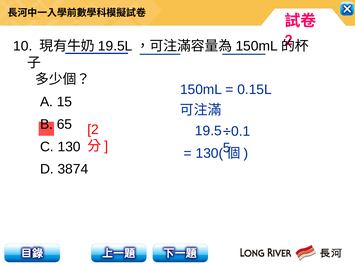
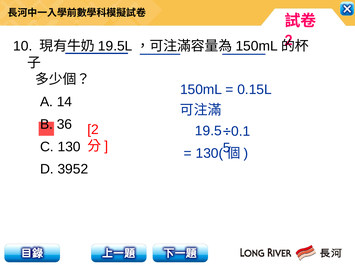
15: 15 -> 14 (64, 102)
65: 65 -> 36 (64, 124)
3874: 3874 -> 3952 (73, 169)
